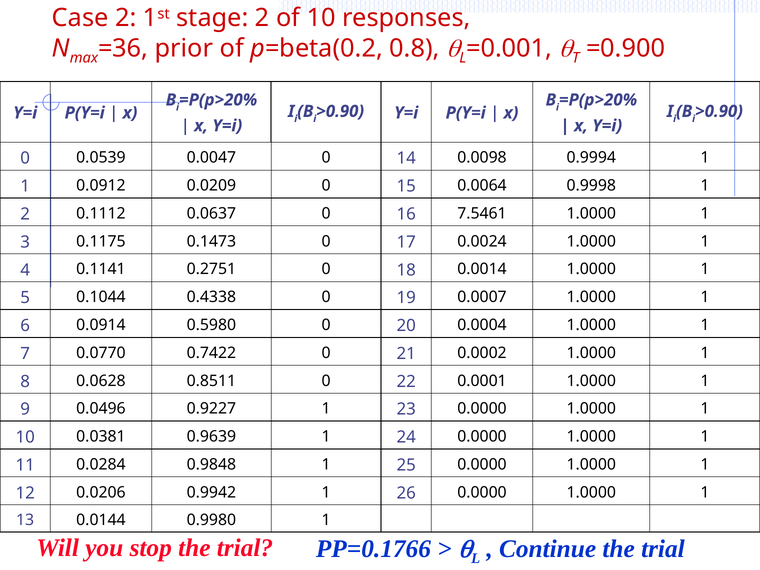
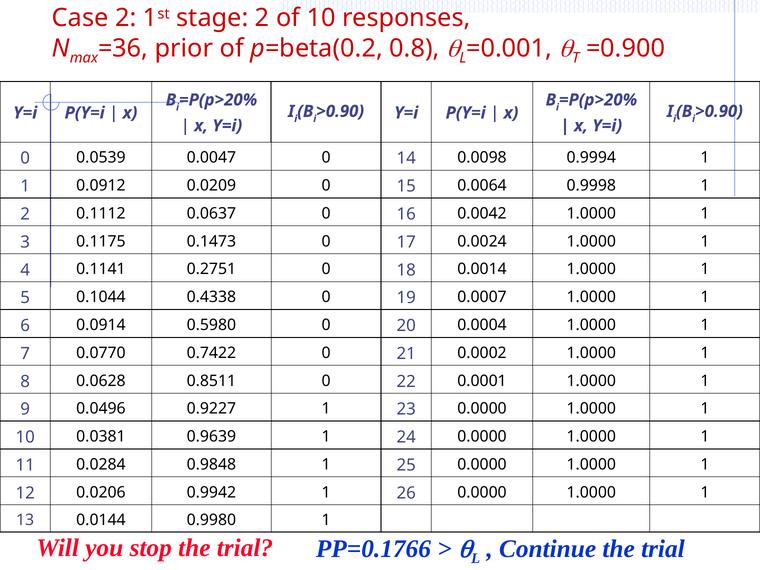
7.5461: 7.5461 -> 0.0042 (482, 214)
